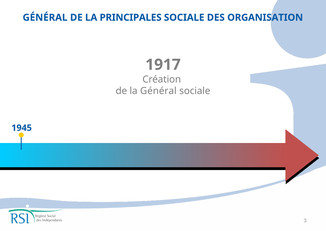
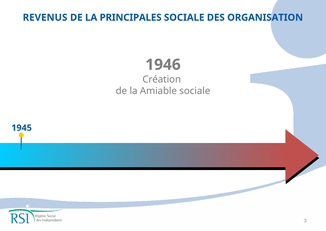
GÉNÉRAL: GÉNÉRAL -> REVENUS (45, 18)
1917: 1917 -> 1946 (163, 65)
la Général: Général -> Amiable (158, 91)
